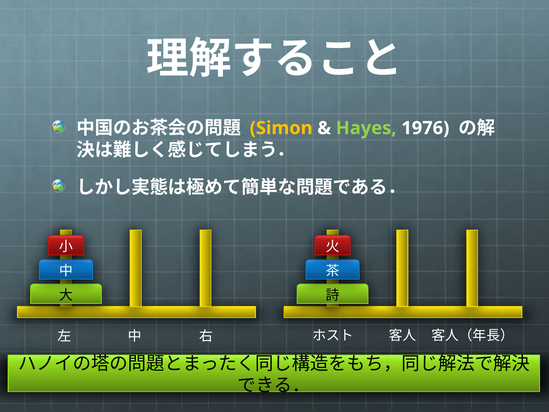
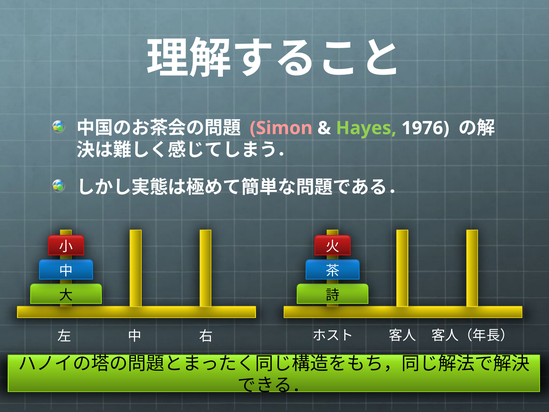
Simon colour: yellow -> pink (281, 128)
